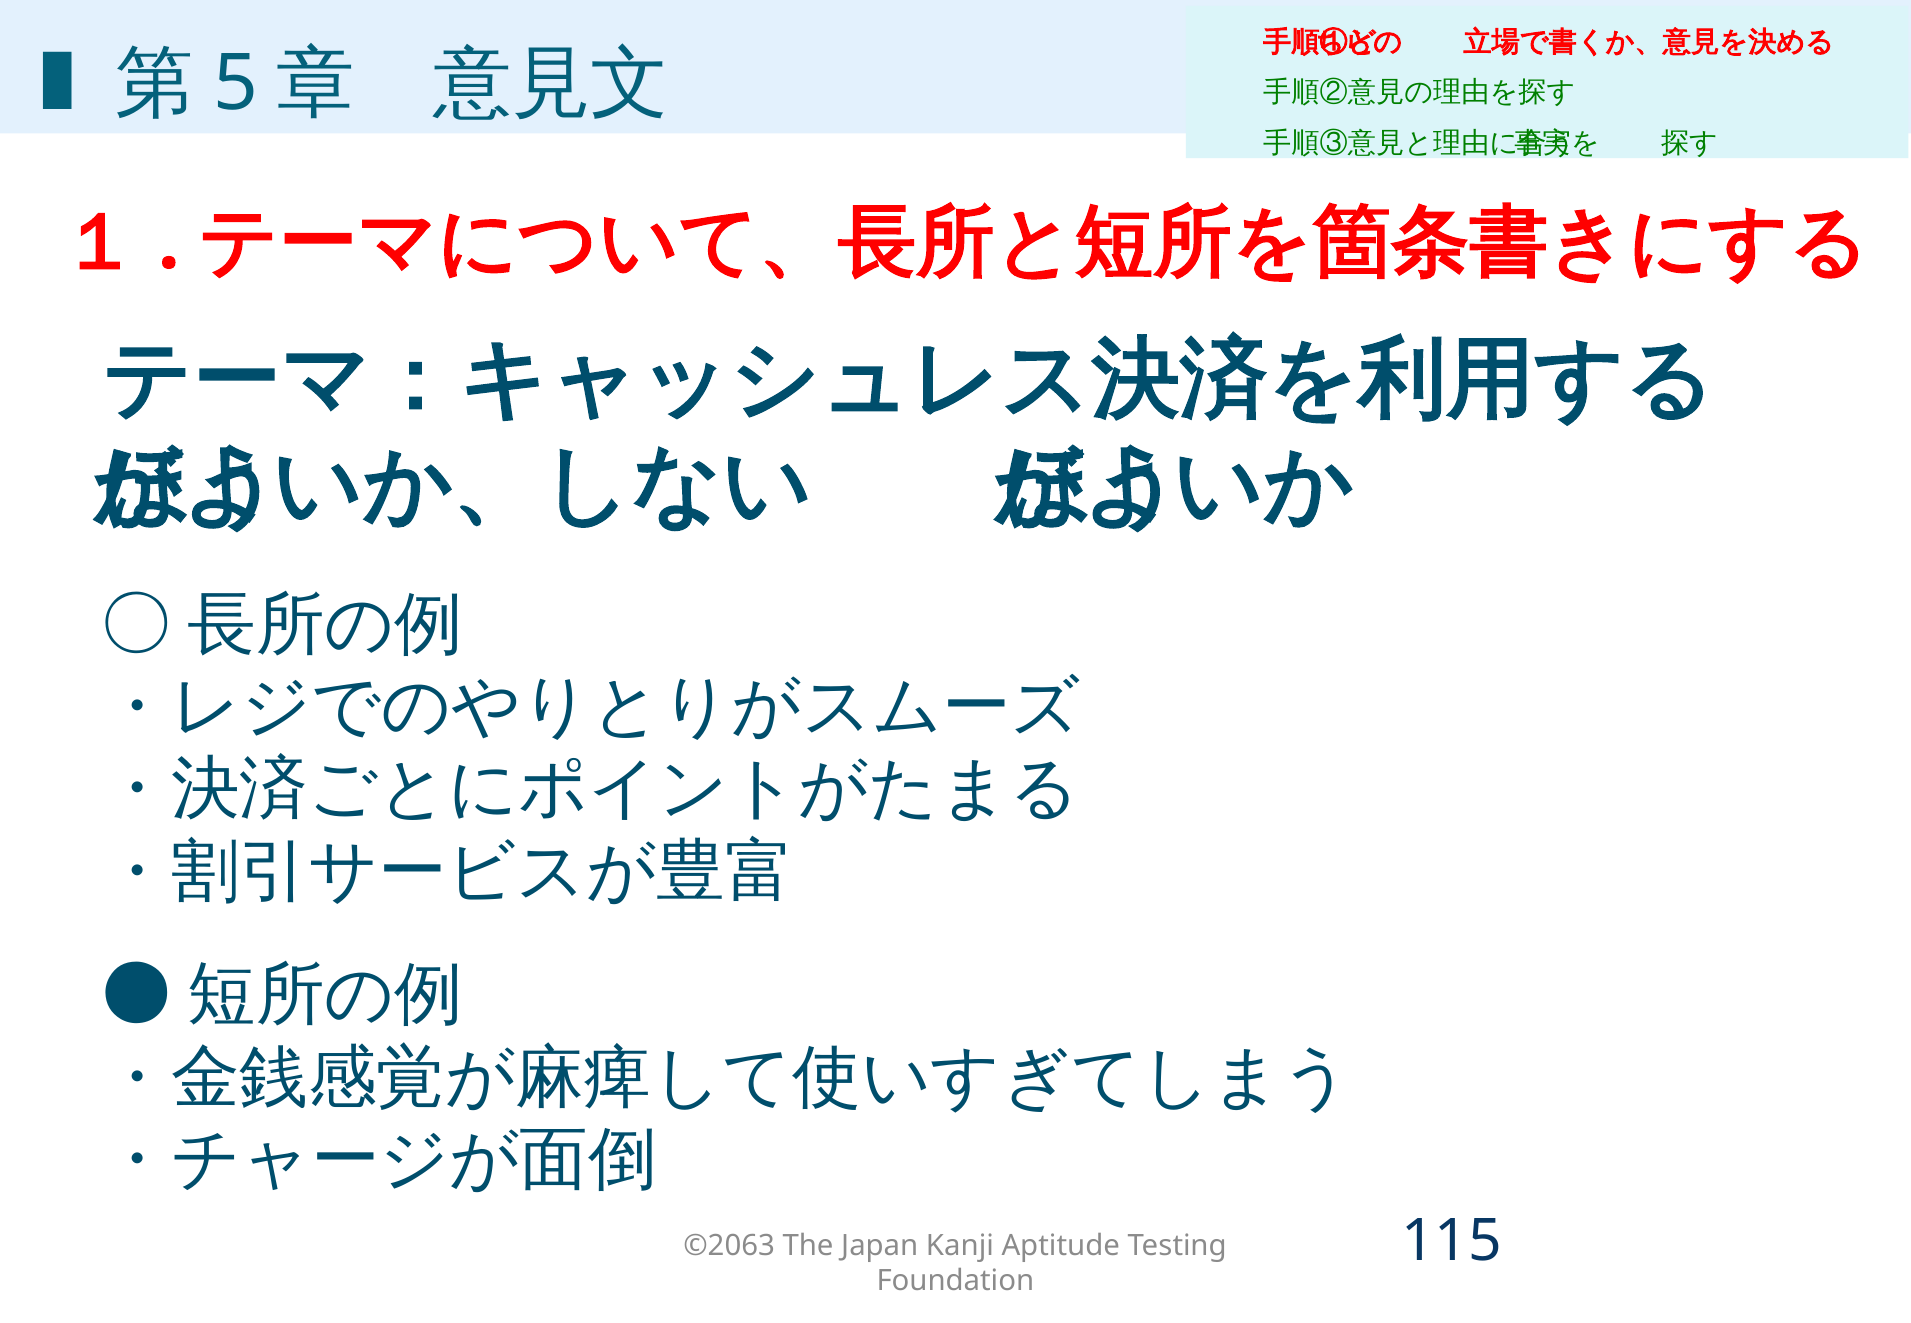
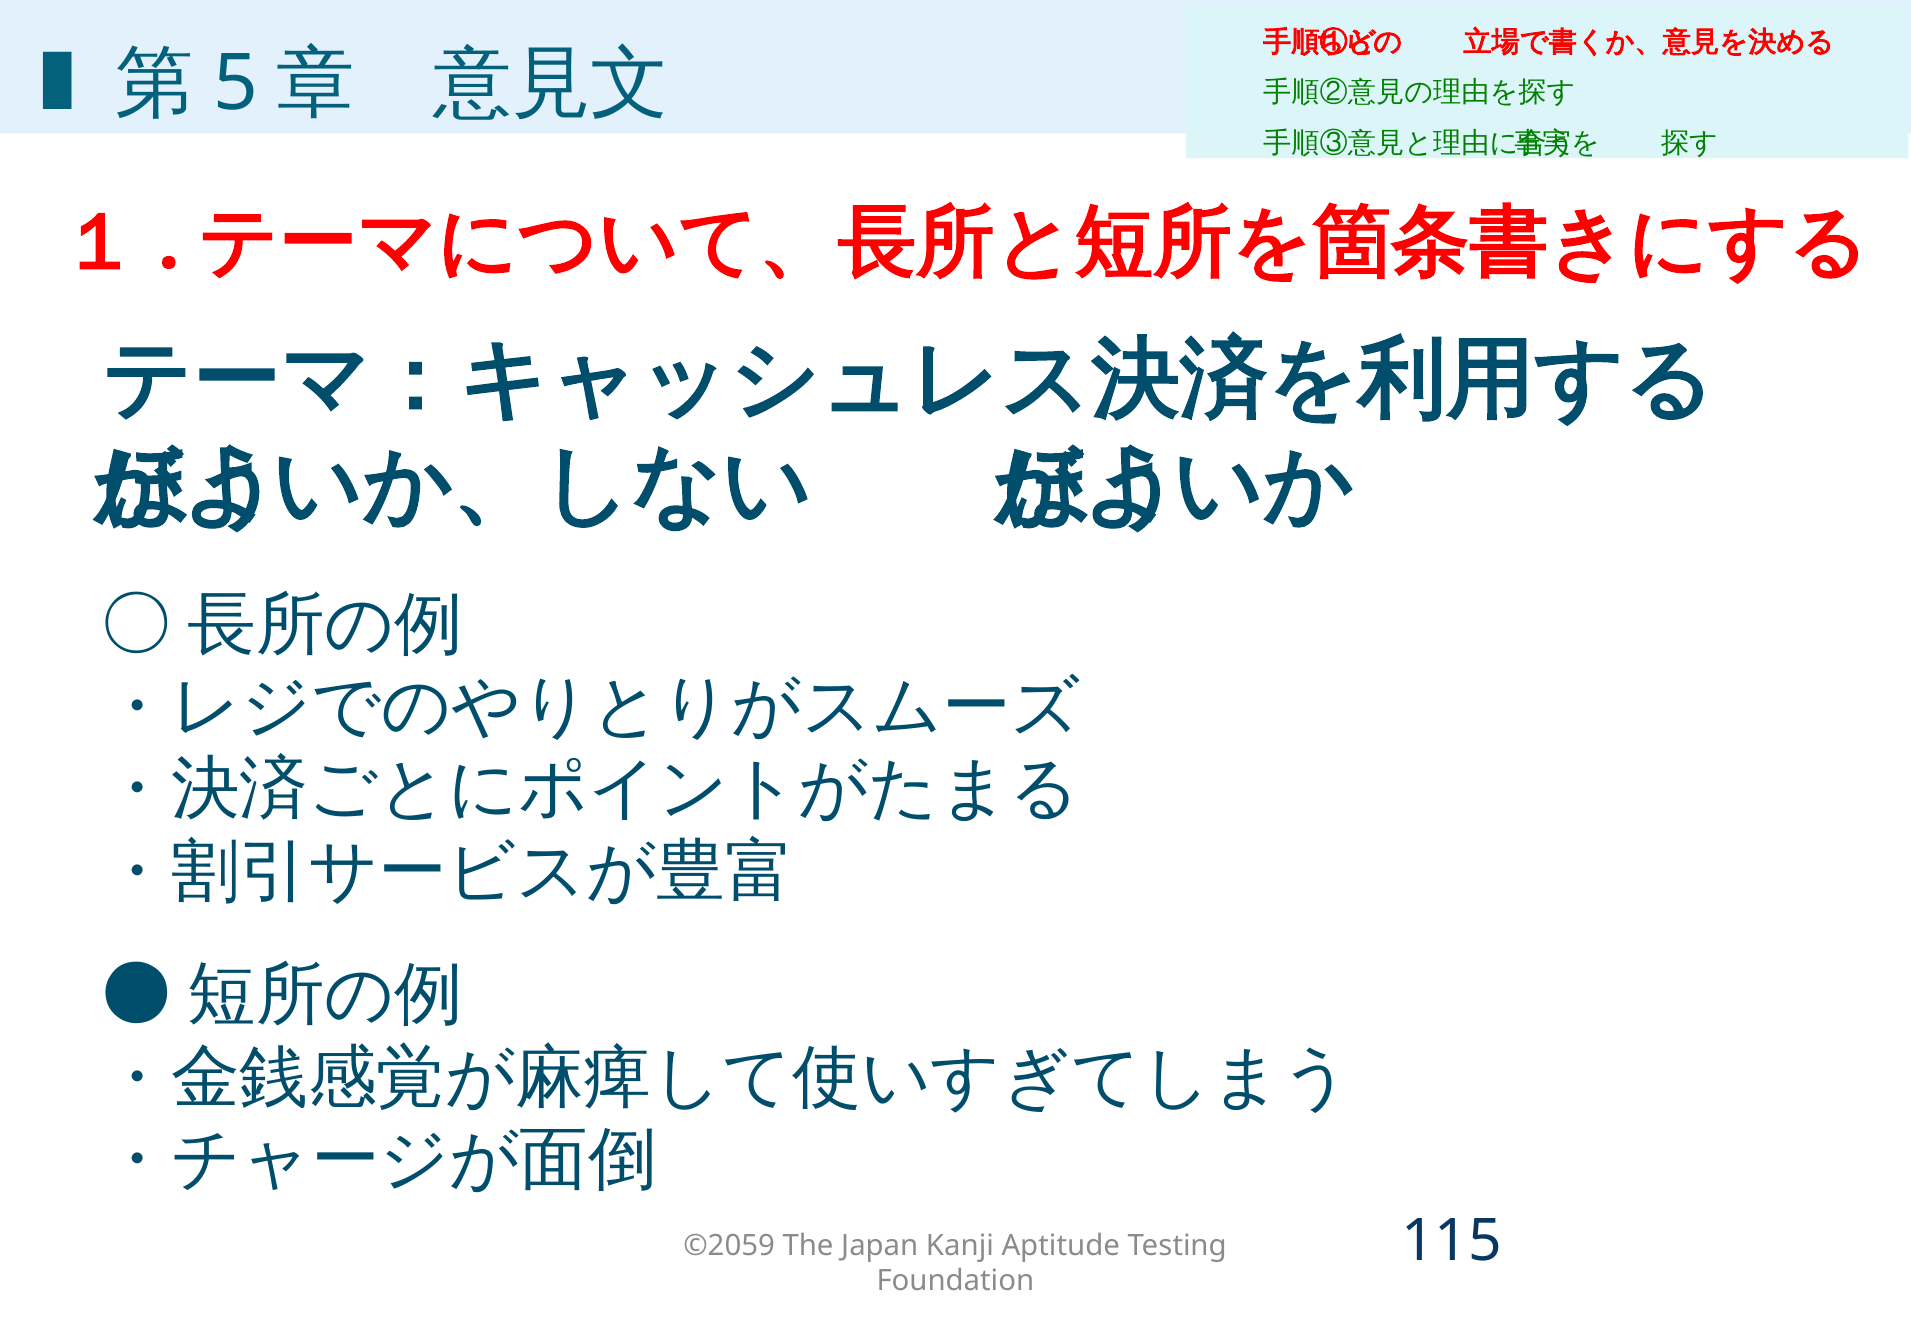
©2063: ©2063 -> ©2059 (729, 1246)
